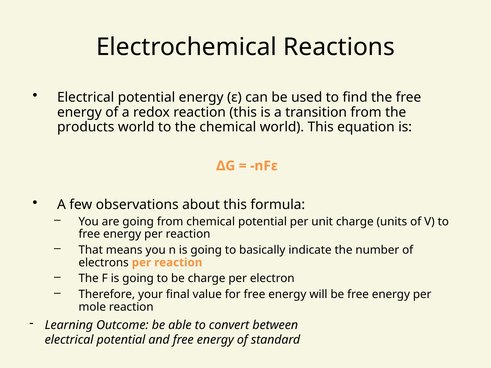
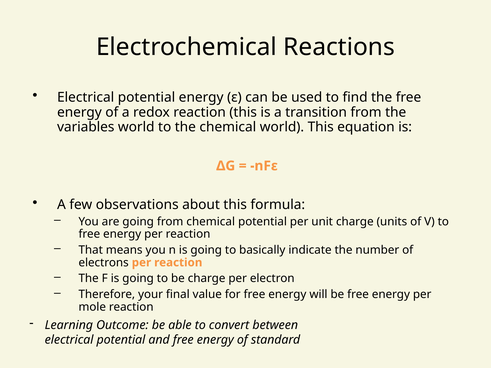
products: products -> variables (86, 127)
